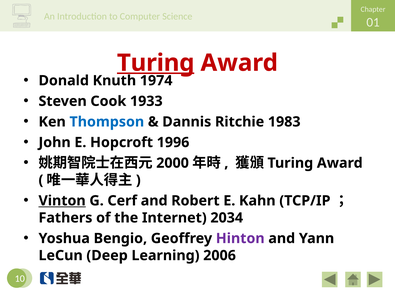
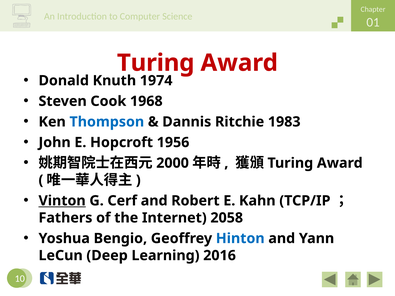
Turing underline: present -> none (156, 63)
1933: 1933 -> 1968 (146, 101)
1996: 1996 -> 1956 (173, 143)
2034: 2034 -> 2058 (227, 218)
Hinton colour: purple -> blue (240, 239)
2006: 2006 -> 2016 (220, 256)
